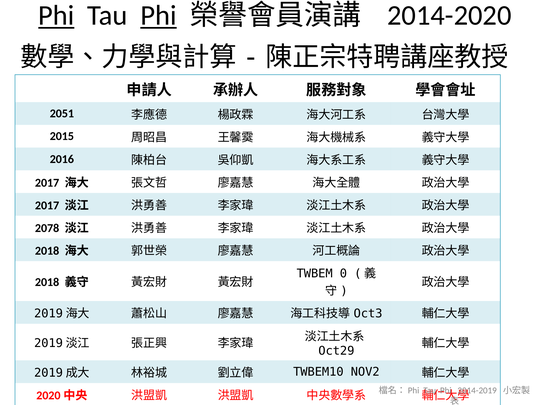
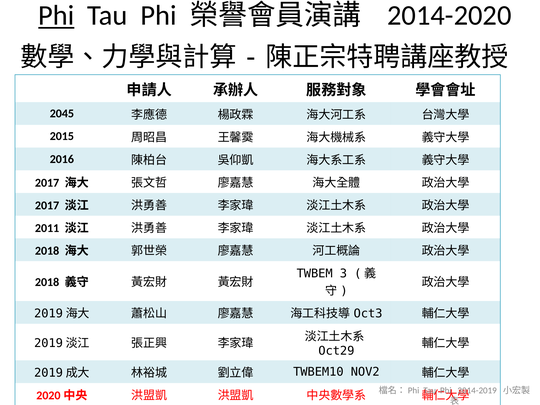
Phi underline: present -> none (159, 15)
2051: 2051 -> 2045 (62, 114)
2078: 2078 -> 2011 (47, 228)
0: 0 -> 3 (343, 274)
